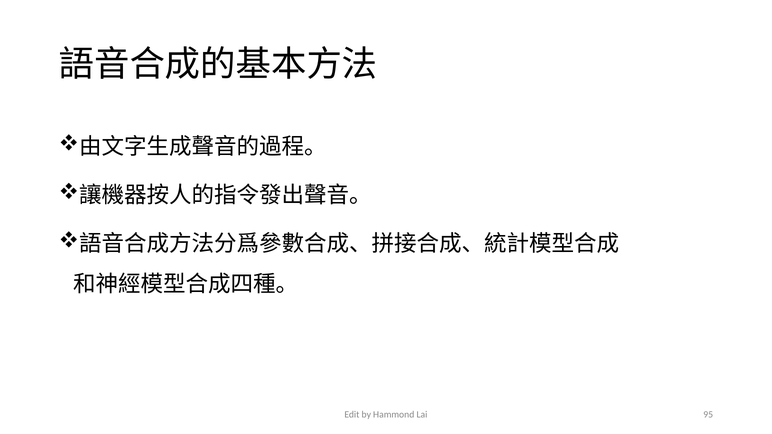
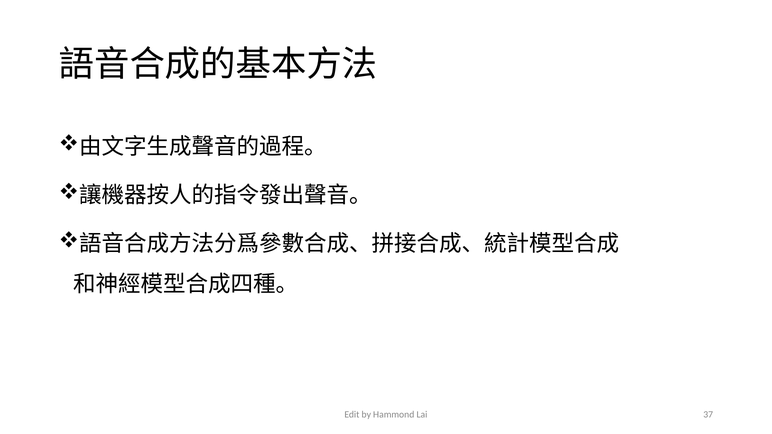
95: 95 -> 37 (708, 415)
